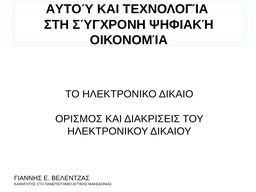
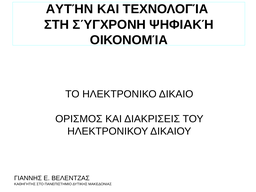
ΑΥΤΟΎ: ΑΥΤΟΎ -> ΑΥΤΉΝ (70, 9)
